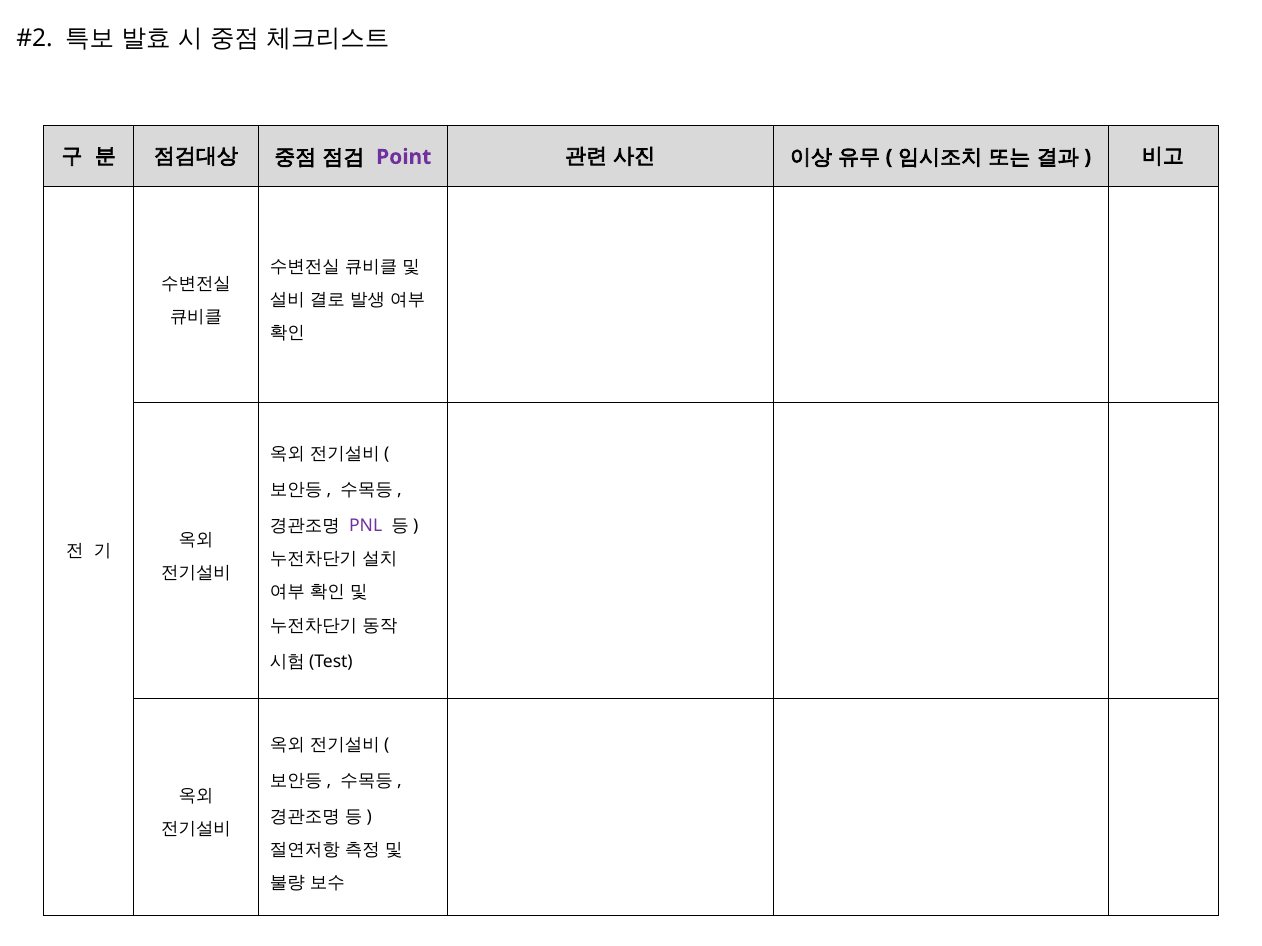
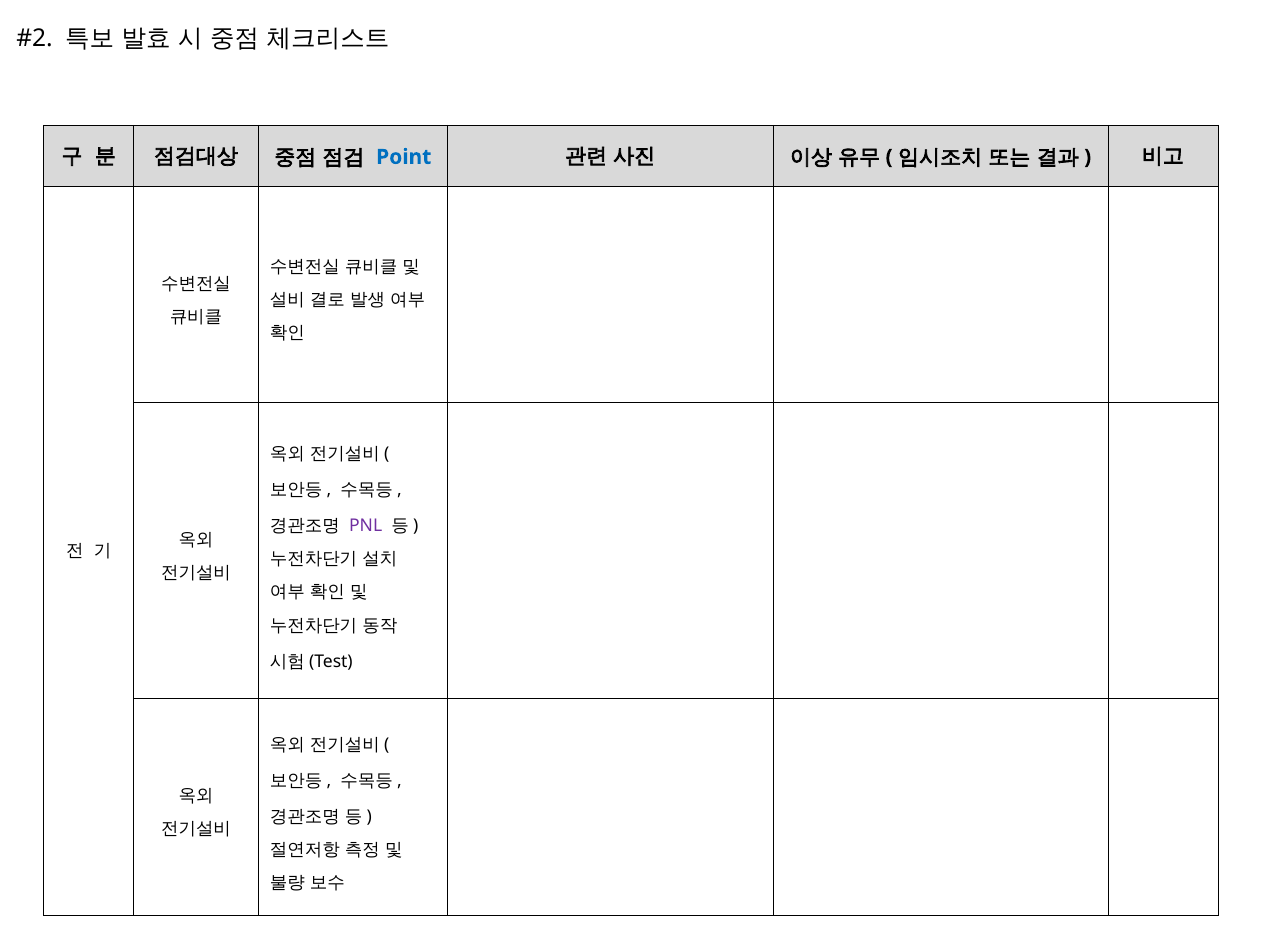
Point colour: purple -> blue (404, 157)
